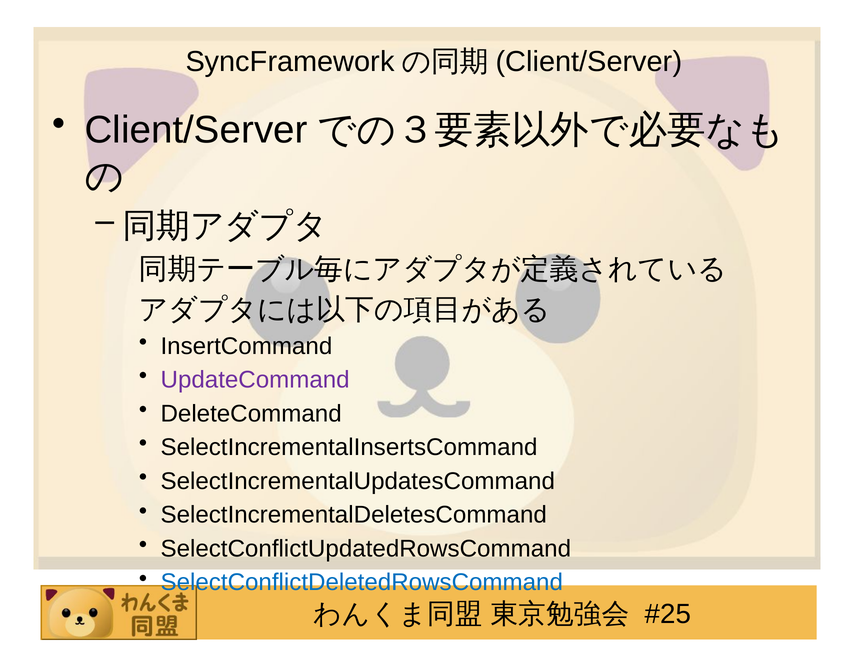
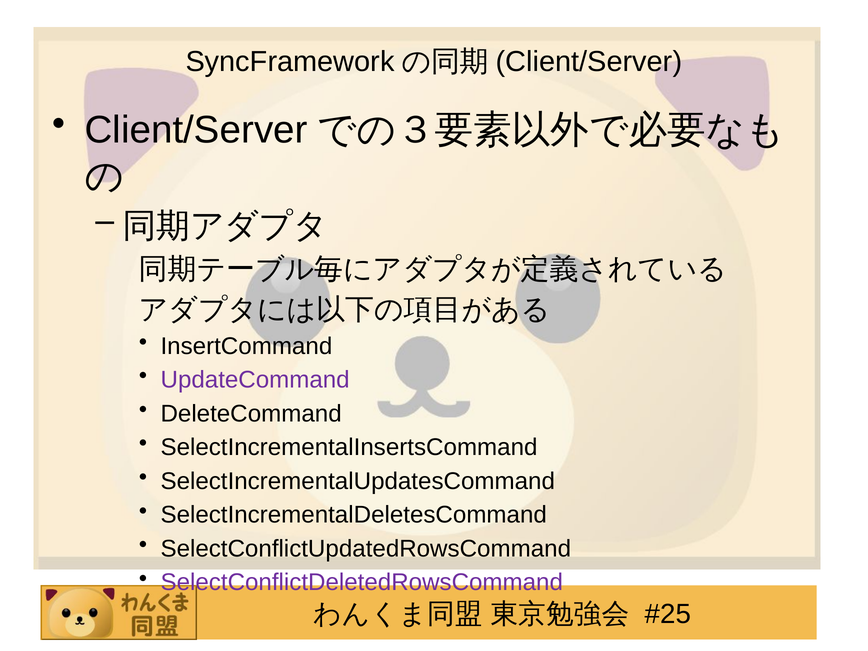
SelectConflictDeletedRowsCommand colour: blue -> purple (362, 582)
